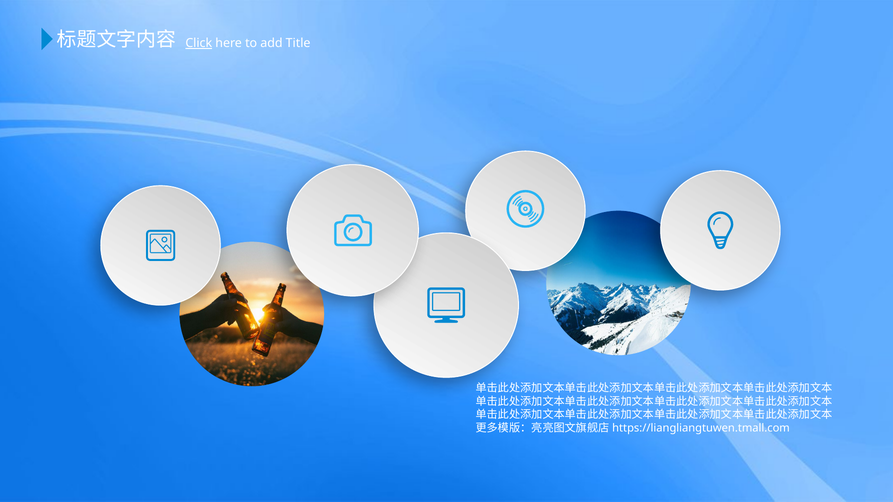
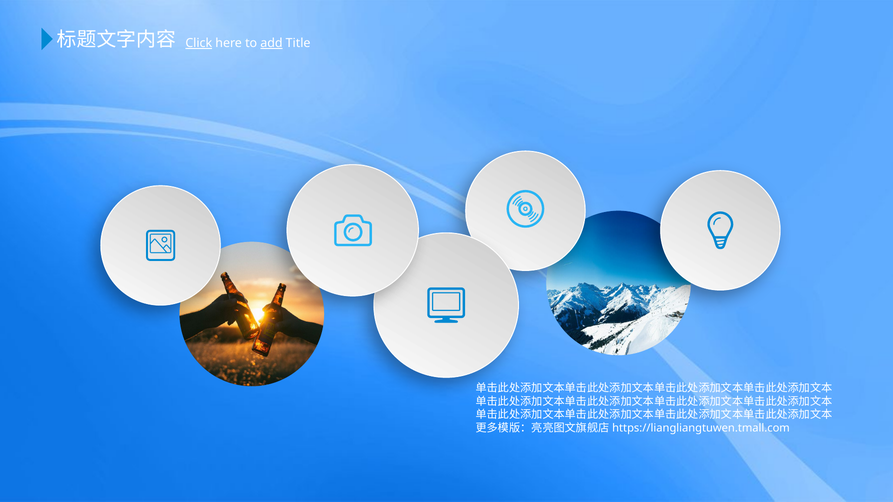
add underline: none -> present (271, 43)
